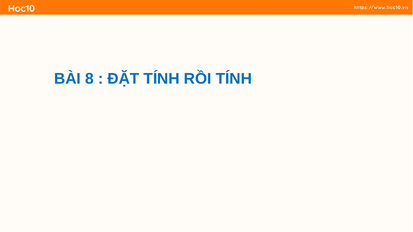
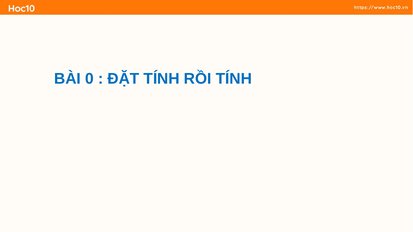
8: 8 -> 0 (89, 79)
